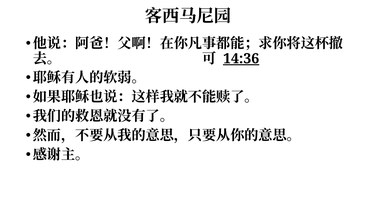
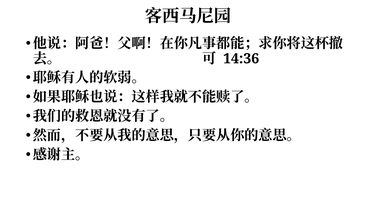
14:36 underline: present -> none (241, 58)
